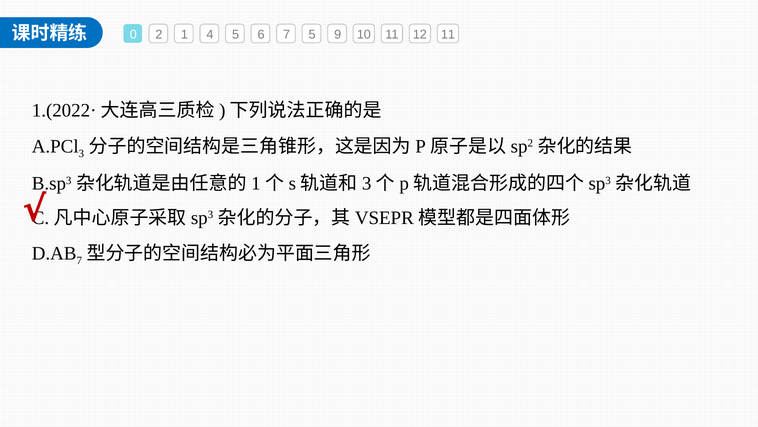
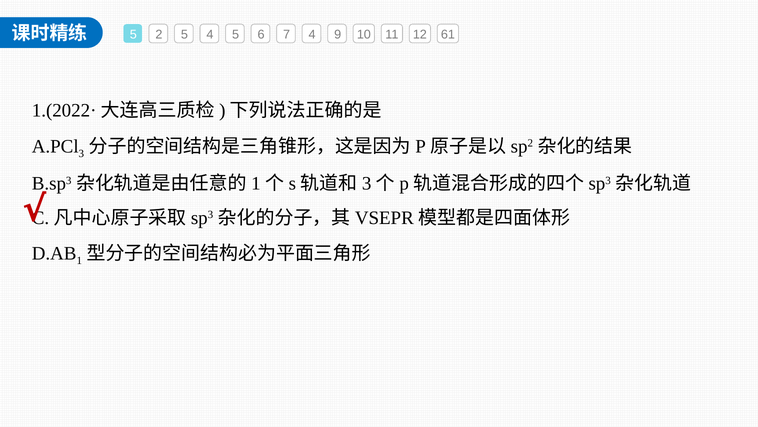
0: 0 -> 5 (133, 34)
2 1: 1 -> 5 (184, 34)
7 5: 5 -> 4 (312, 34)
12 11: 11 -> 61 (448, 34)
7: 7 -> 1 (79, 260)
